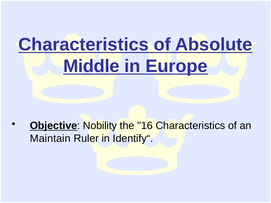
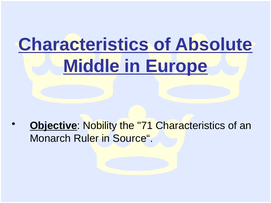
16: 16 -> 71 (145, 126)
Maintain: Maintain -> Monarch (50, 139)
Identify“: Identify“ -> Source“ (133, 139)
